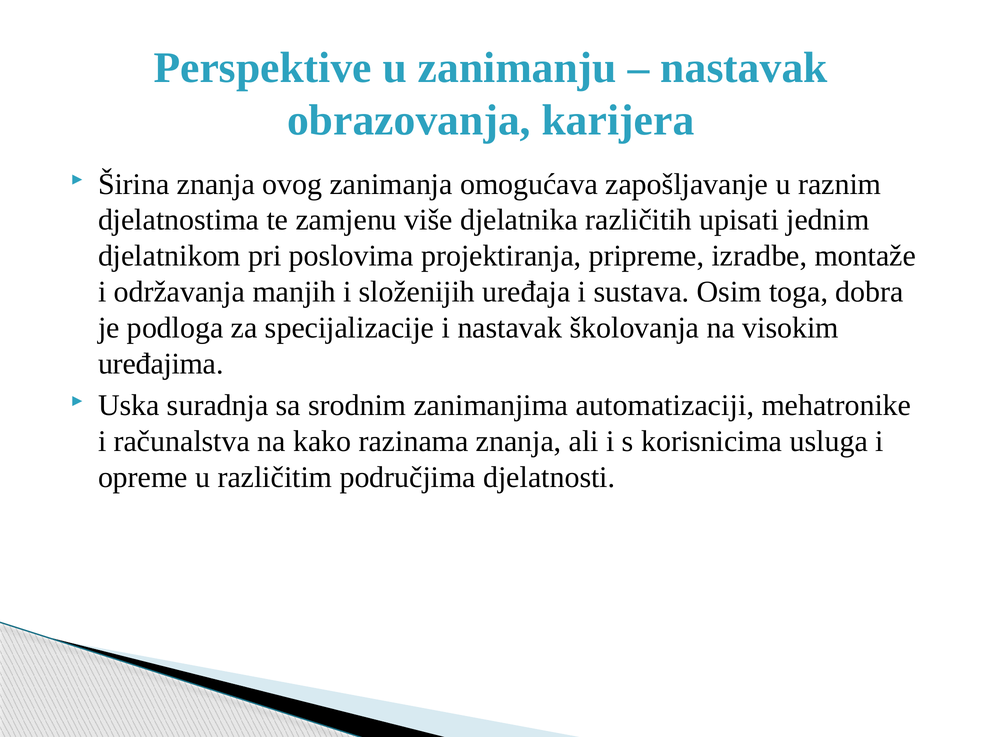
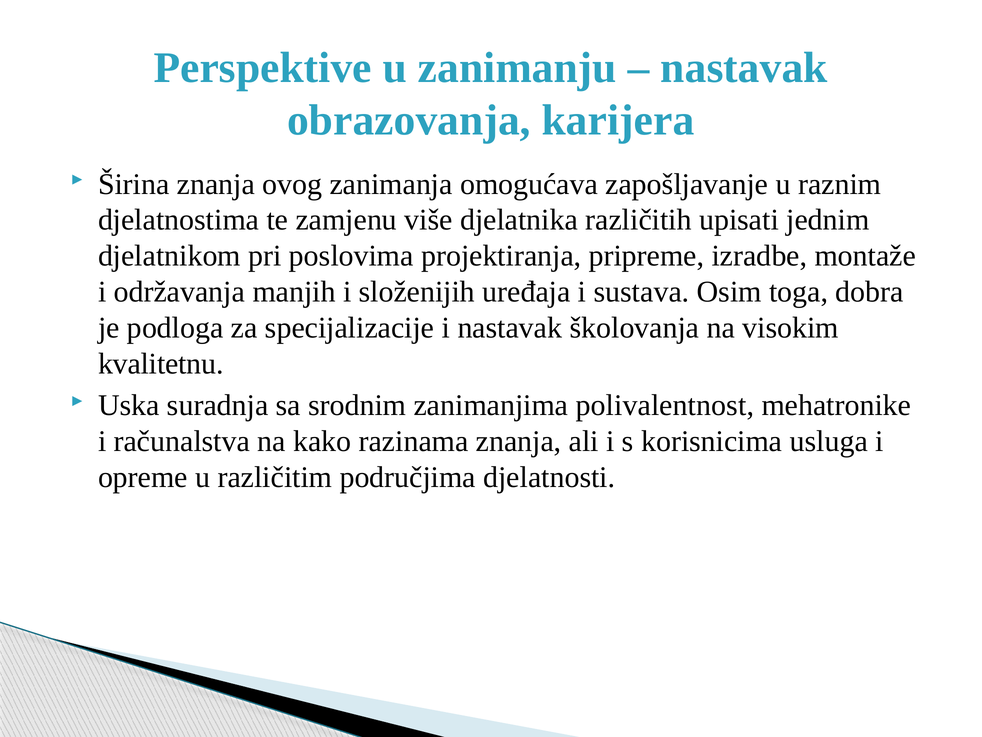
uređajima: uređajima -> kvalitetnu (161, 364)
automatizaciji: automatizaciji -> polivalentnost (665, 405)
